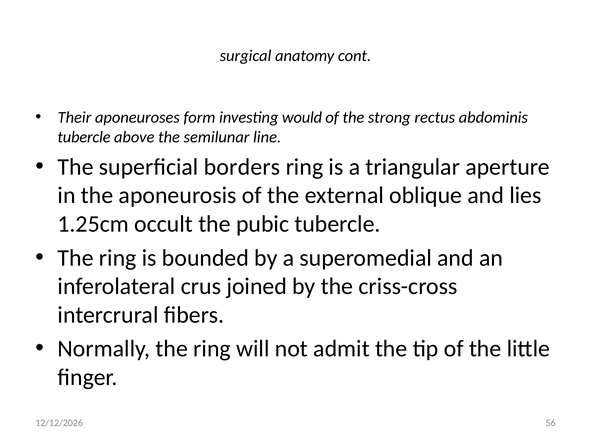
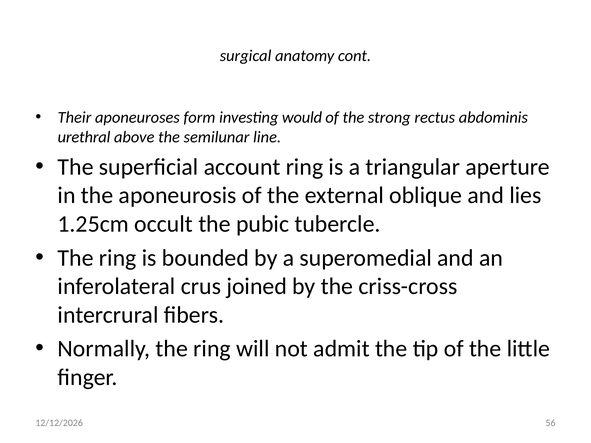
tubercle: tubercle -> urethral (84, 137)
borders: borders -> account (242, 167)
